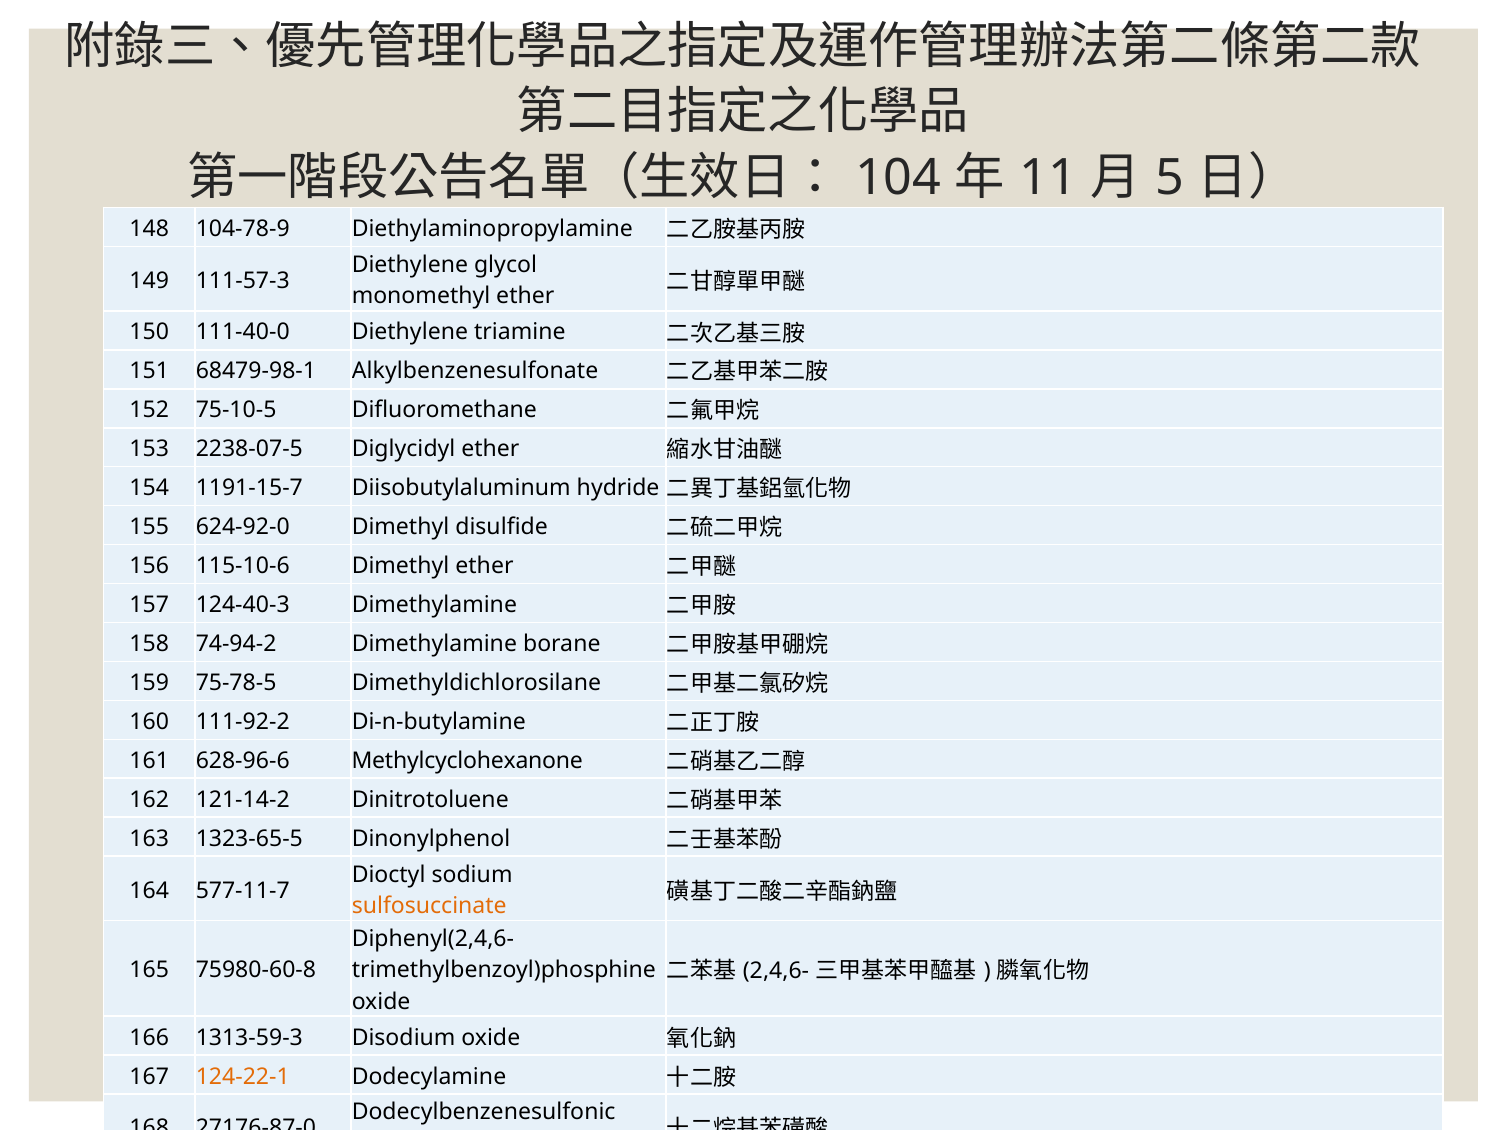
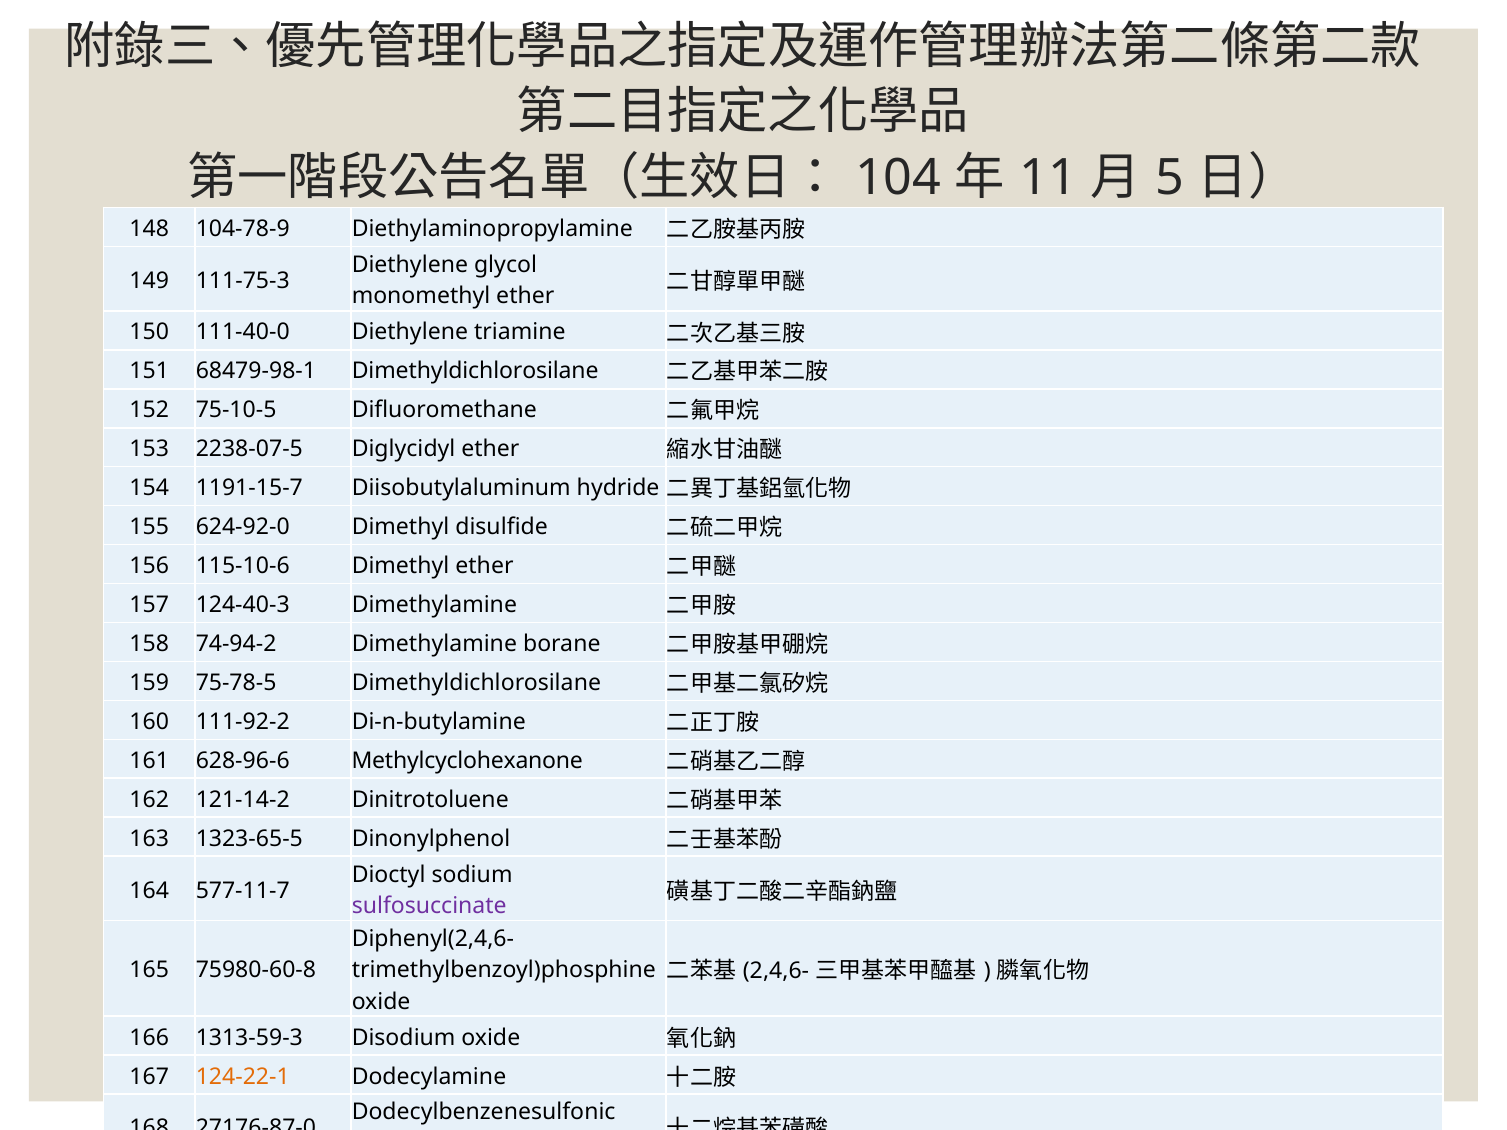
111-57-3: 111-57-3 -> 111-75-3 (243, 281)
68479-98-1 Alkylbenzenesulfonate: Alkylbenzenesulfonate -> Dimethyldichlorosilane (475, 371)
sulfosuccinate colour: orange -> purple (429, 906)
